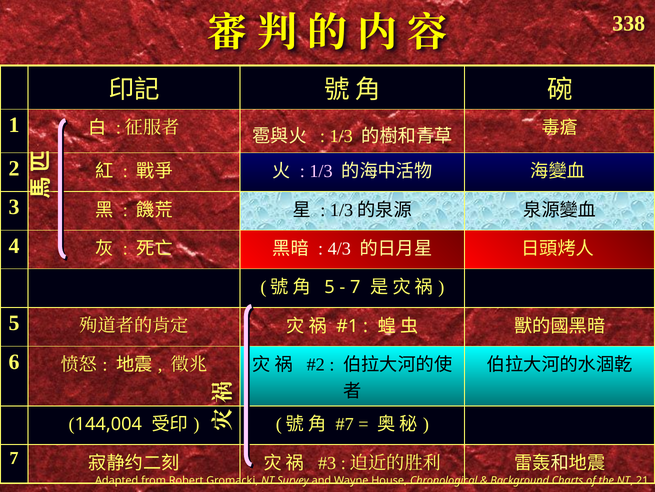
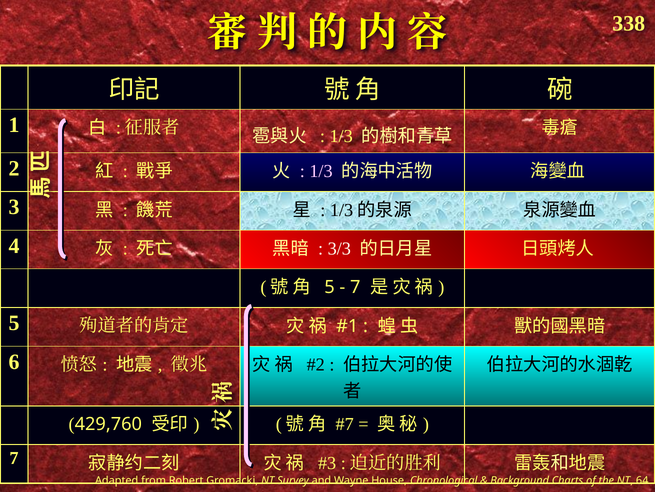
4/3: 4/3 -> 3/3 (339, 248)
144,004: 144,004 -> 429,760 (108, 424)
21: 21 -> 64 (642, 480)
